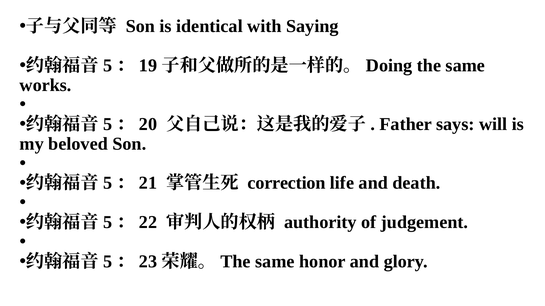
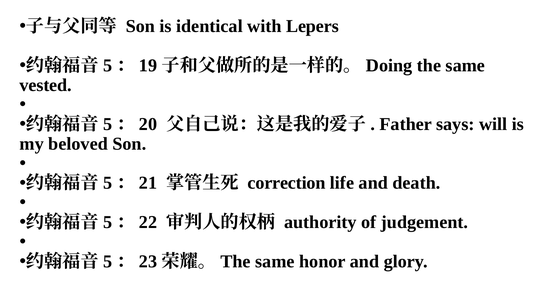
Saying: Saying -> Lepers (312, 26)
works: works -> vested (46, 85)
